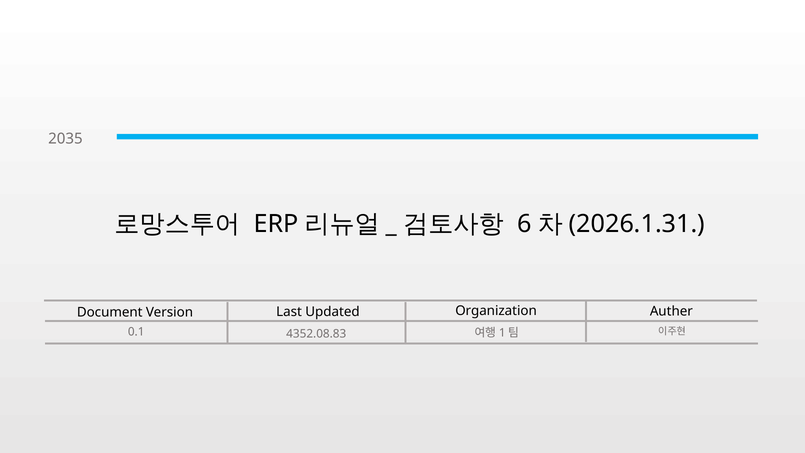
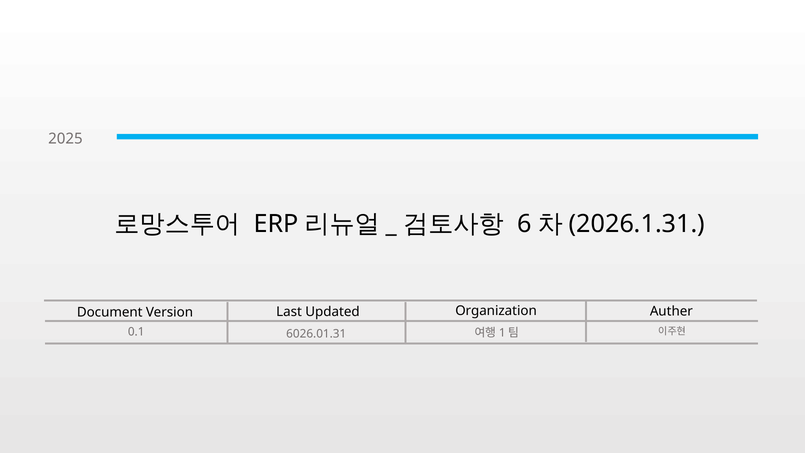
2035: 2035 -> 2025 (65, 139)
4352.08.83: 4352.08.83 -> 6026.01.31 (316, 334)
